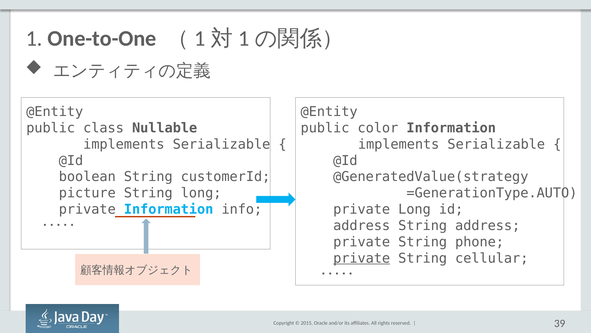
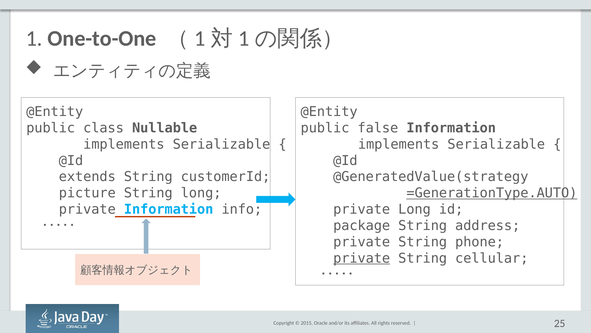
color: color -> false (378, 128)
boolean: boolean -> extends (87, 177)
=GenerationType.AUTO underline: none -> present (492, 193)
address: address -> package (362, 225)
39: 39 -> 25 (560, 323)
